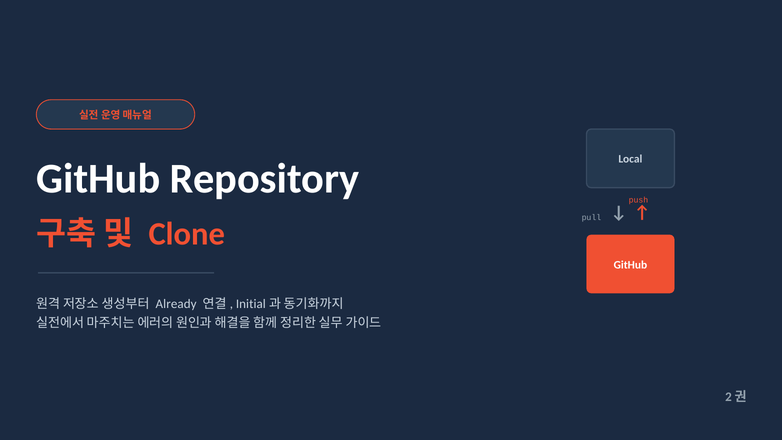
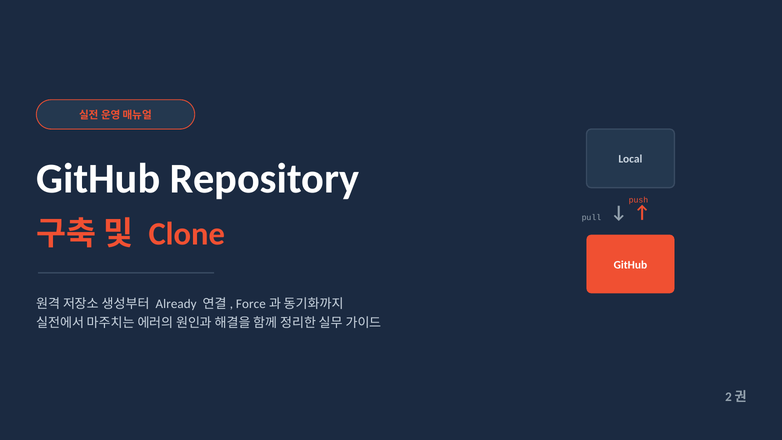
Initial: Initial -> Force (251, 304)
